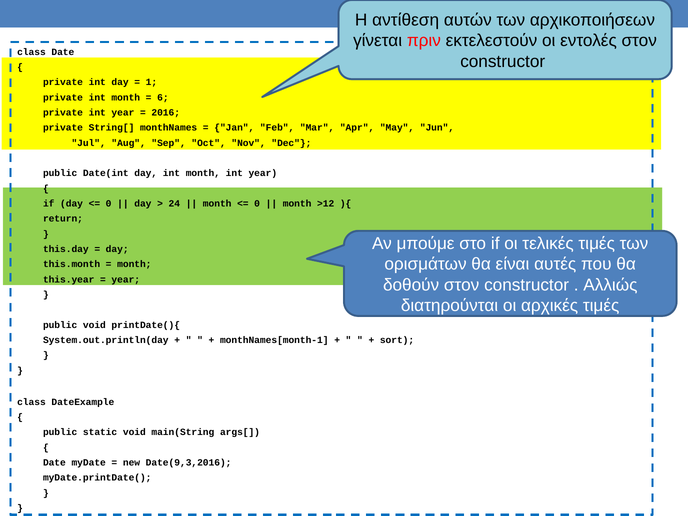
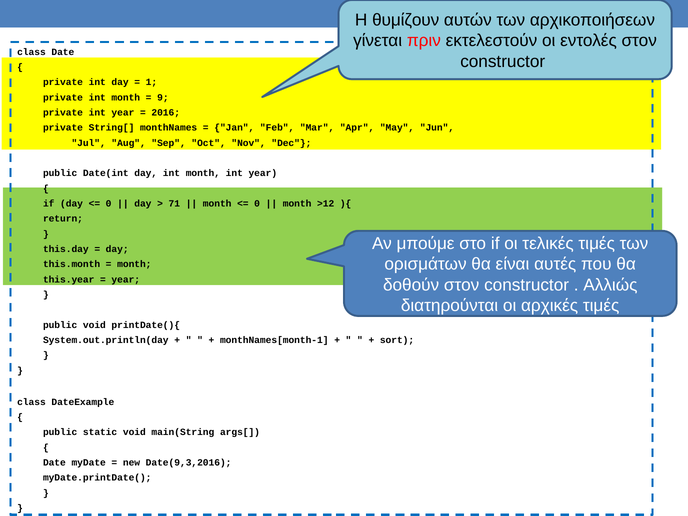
αντίθεση: αντίθεση -> θυμίζουν (406, 20)
6: 6 -> 9 (163, 97)
24: 24 -> 71 (174, 204)
